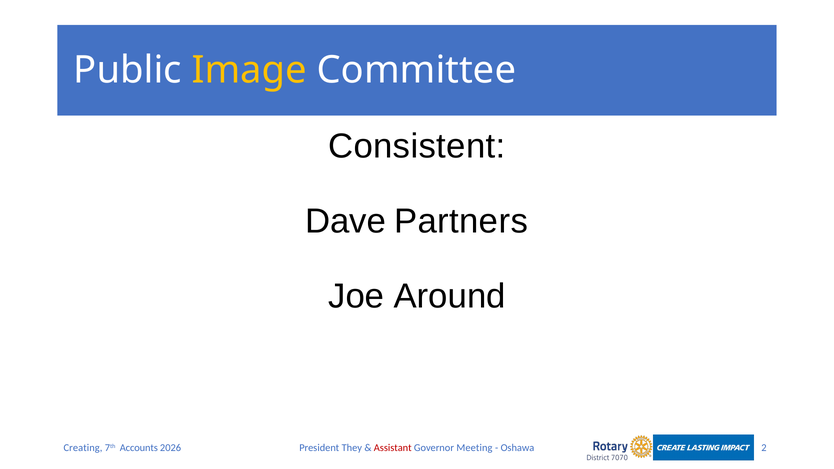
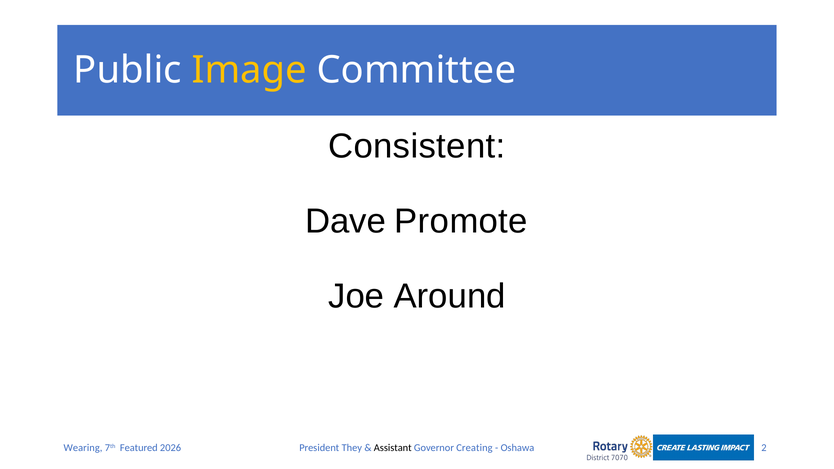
Partners: Partners -> Promote (461, 222)
Creating: Creating -> Wearing (83, 448)
Accounts: Accounts -> Featured (139, 448)
Assistant colour: red -> black (393, 448)
Meeting: Meeting -> Creating (474, 448)
